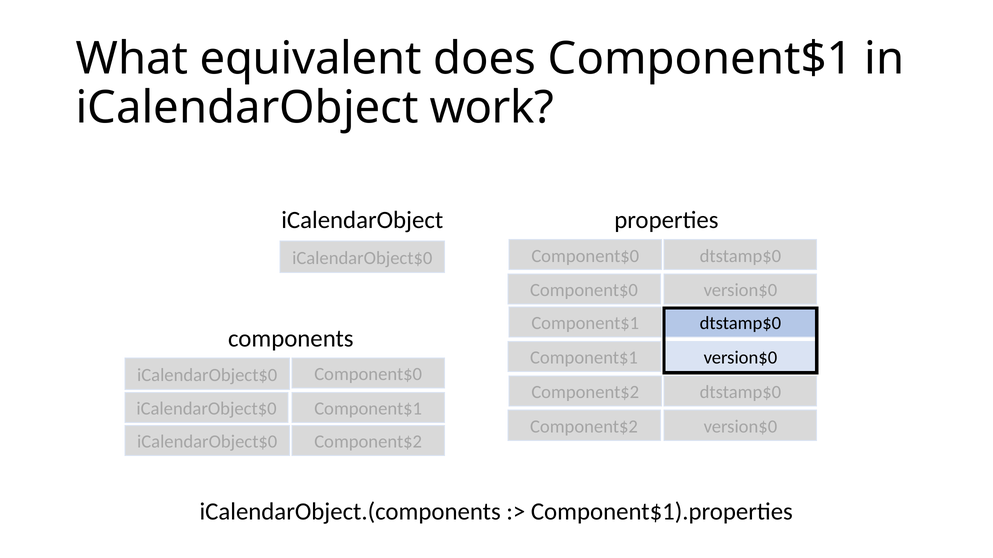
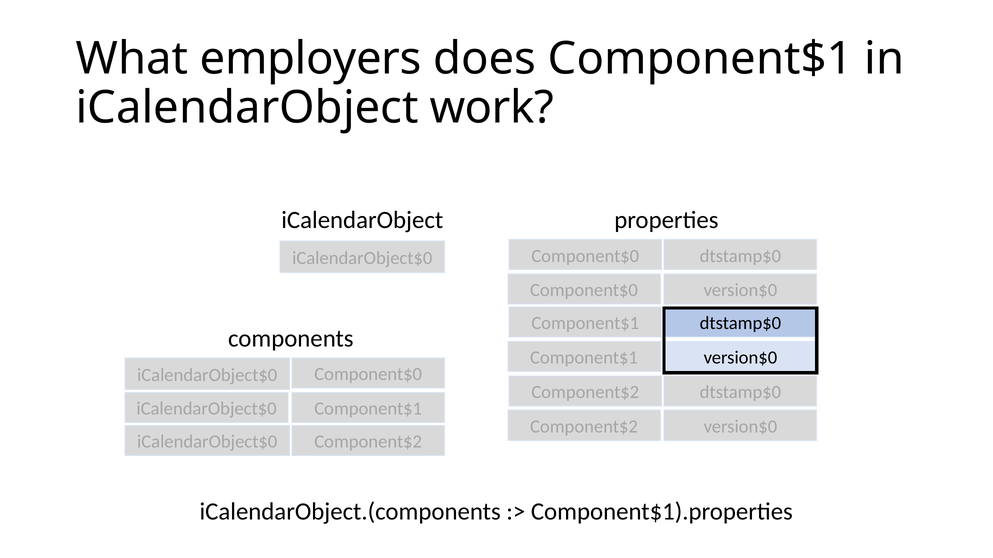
equivalent: equivalent -> employers (311, 59)
